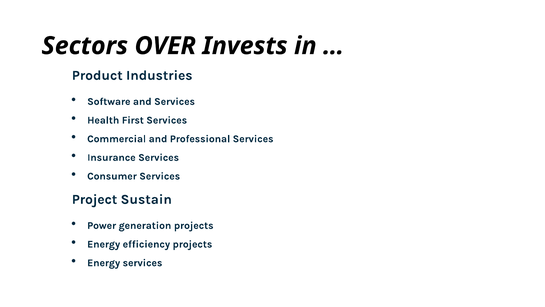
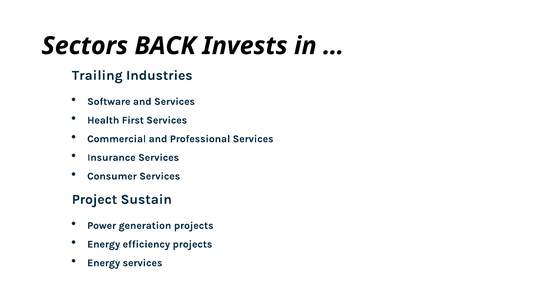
OVER: OVER -> BACK (165, 46)
Product: Product -> Trailing (97, 75)
